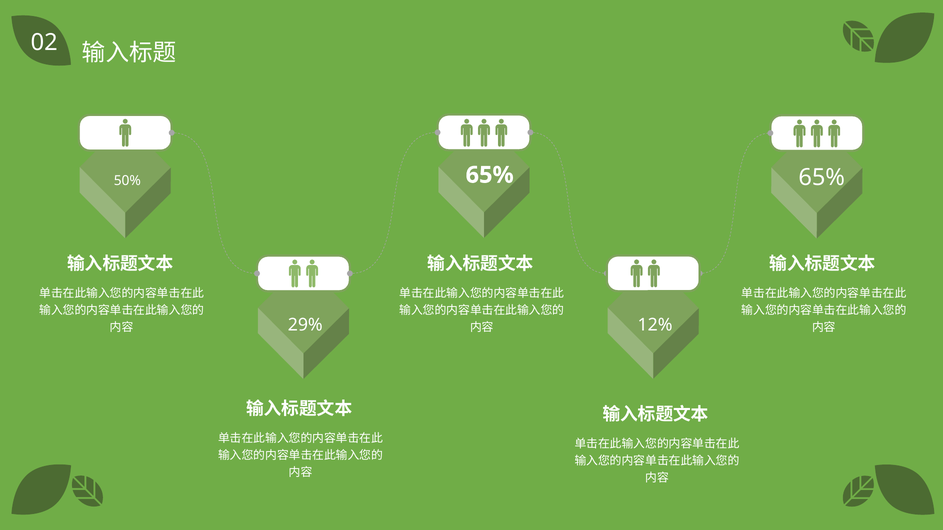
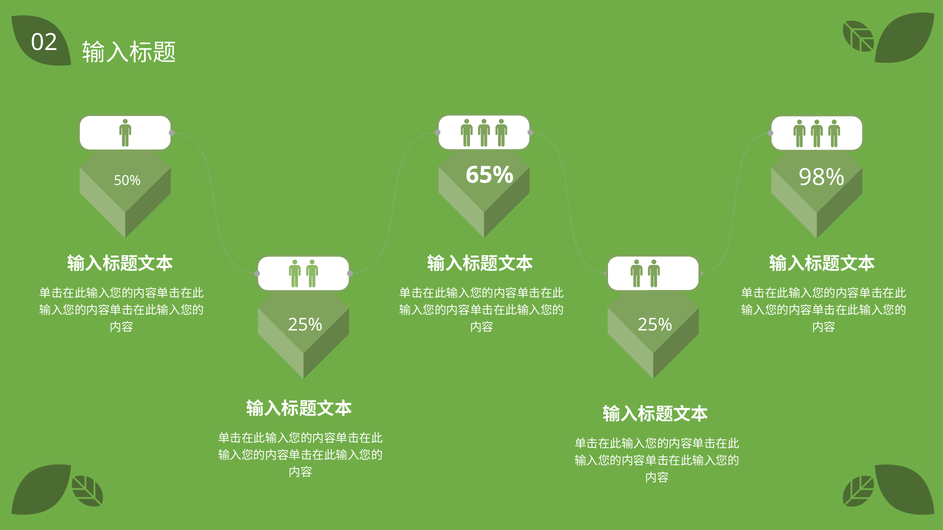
65%: 65% -> 98% (822, 178)
12%: 12% -> 25% (655, 325)
29%: 29% -> 25% (305, 325)
